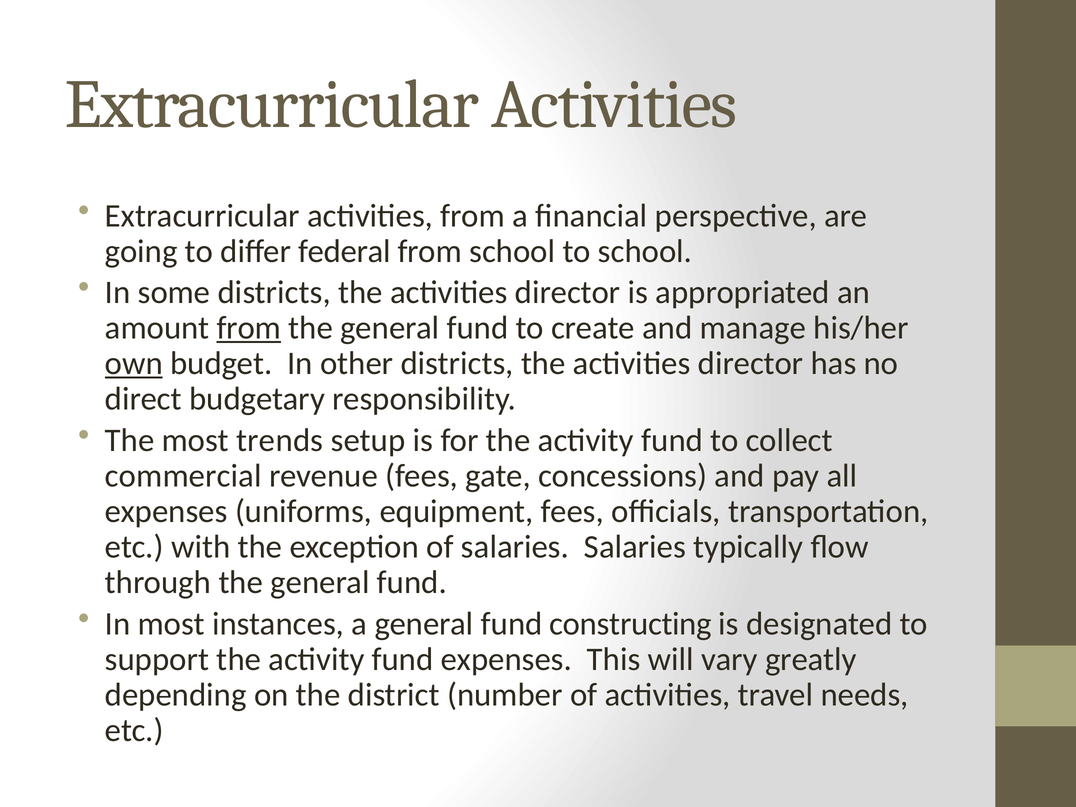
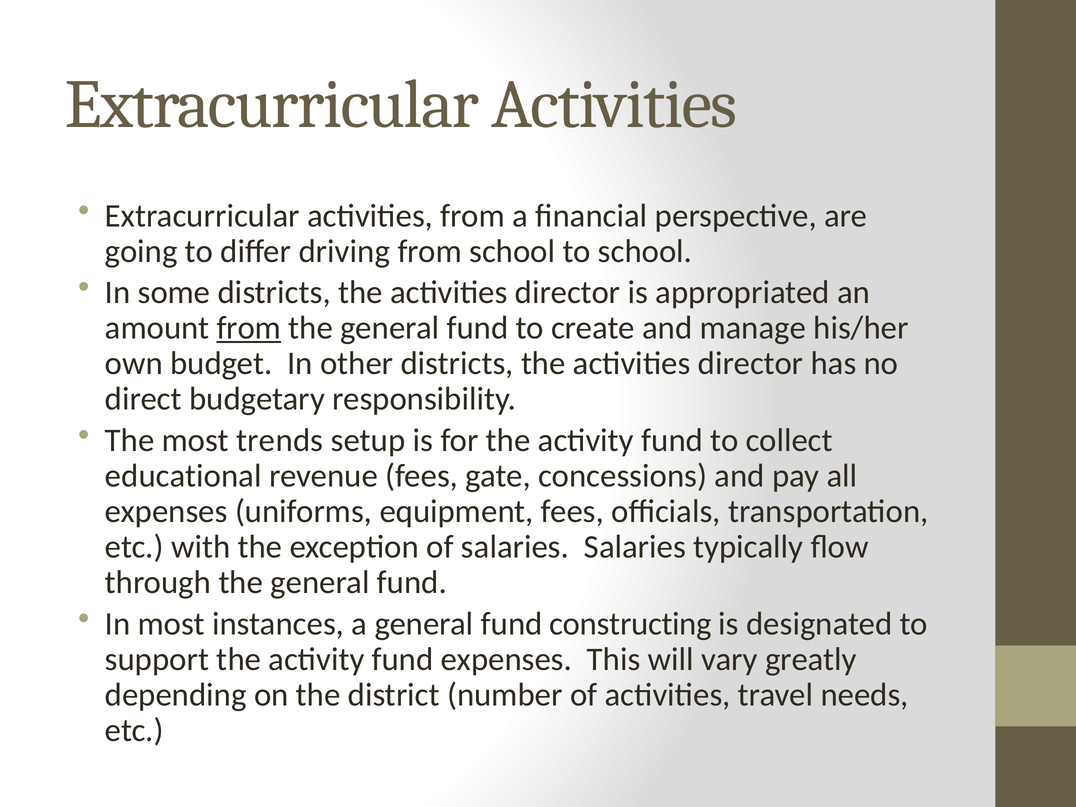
federal: federal -> driving (344, 251)
own underline: present -> none (134, 364)
commercial: commercial -> educational (183, 476)
